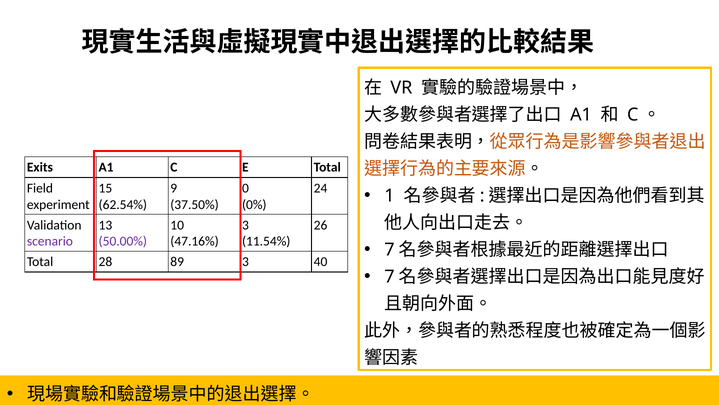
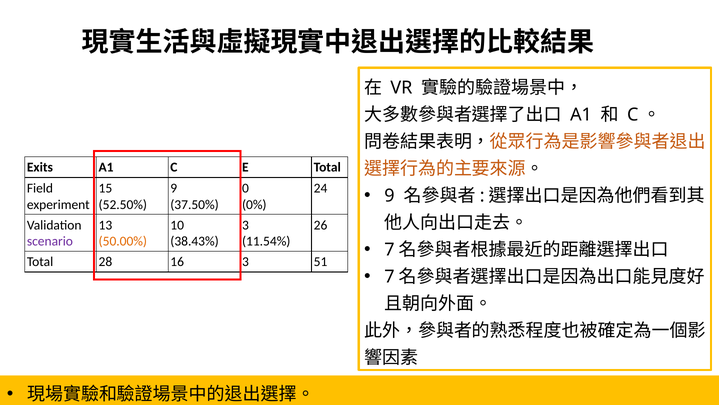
1: 1 -> 9 (390, 195)
62.54%: 62.54% -> 52.50% (123, 204)
50.00% colour: purple -> orange (123, 241)
47.16%: 47.16% -> 38.43% (195, 241)
89: 89 -> 16 (177, 262)
40: 40 -> 51 (321, 262)
